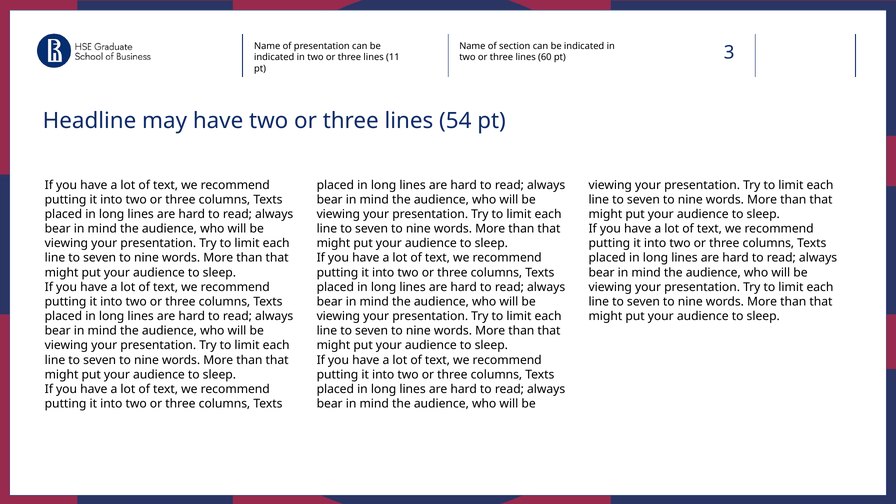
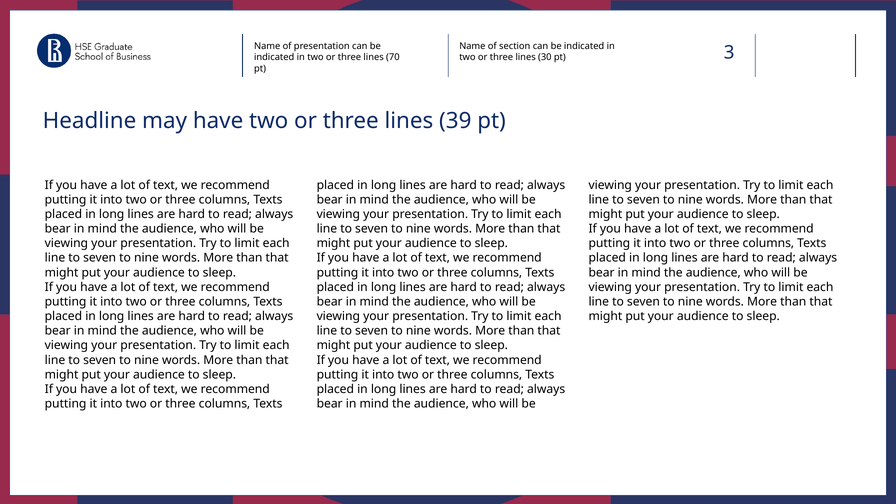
11: 11 -> 70 (393, 57)
60: 60 -> 30 (545, 57)
54: 54 -> 39 (455, 121)
